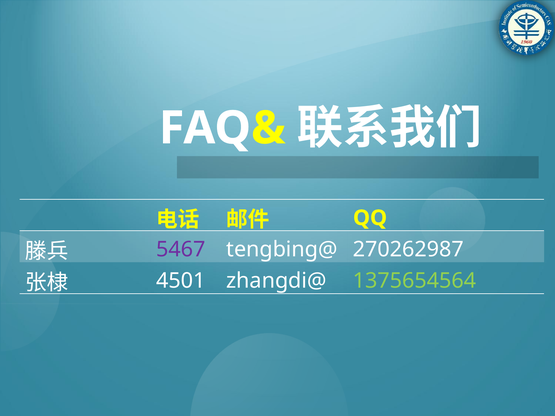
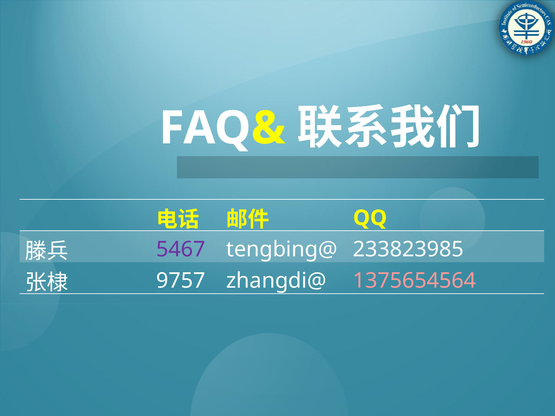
270262987: 270262987 -> 233823985 (408, 250)
4501: 4501 -> 9757 (181, 281)
1375654564 colour: light green -> pink (415, 281)
